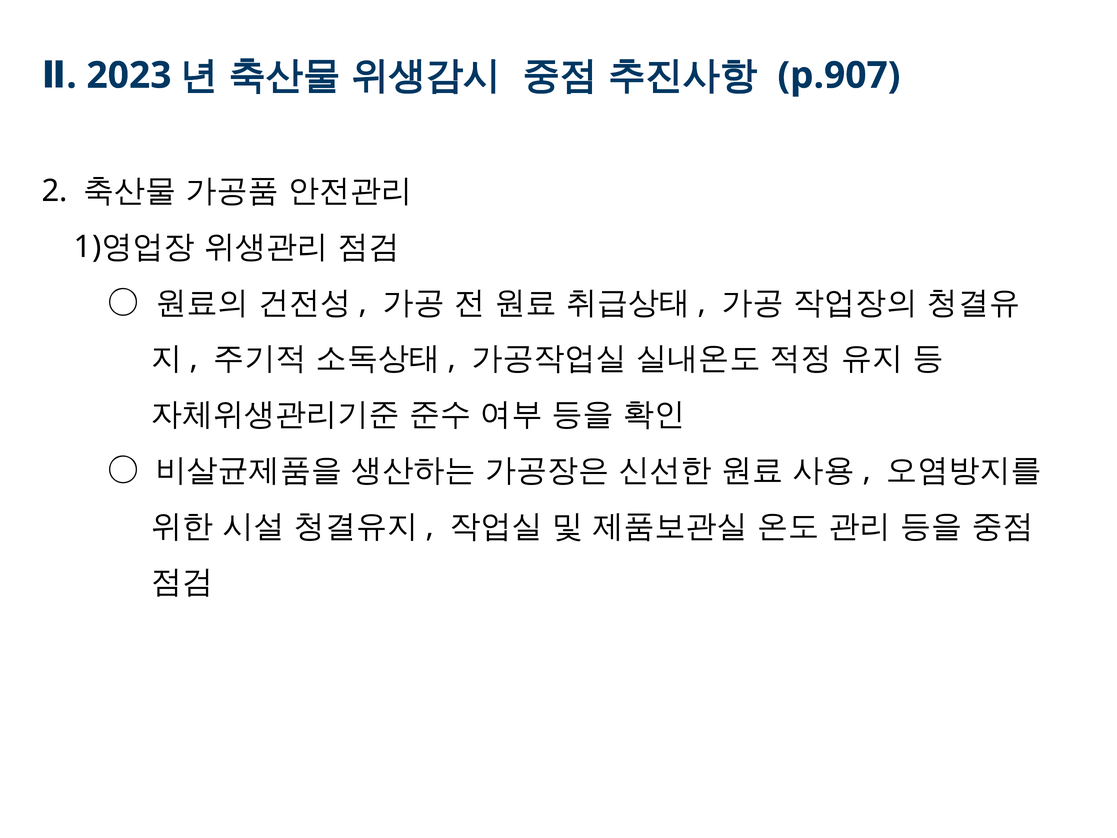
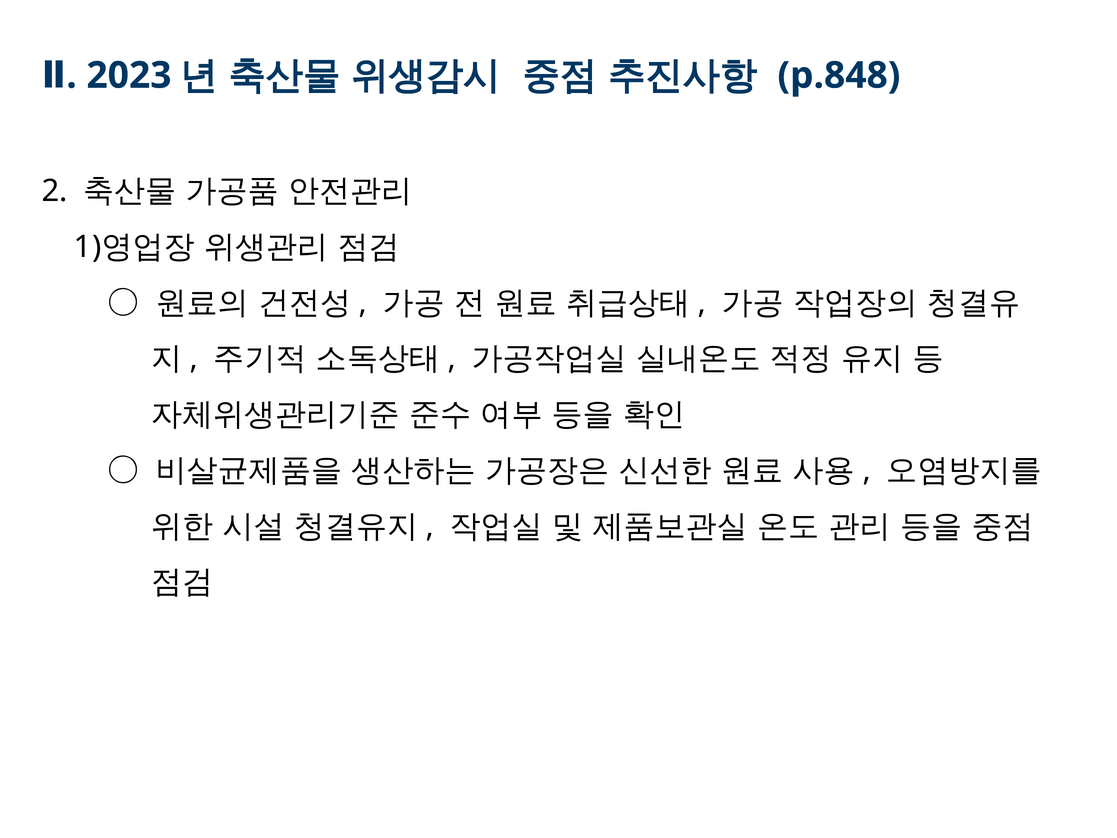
p.907: p.907 -> p.848 (839, 75)
